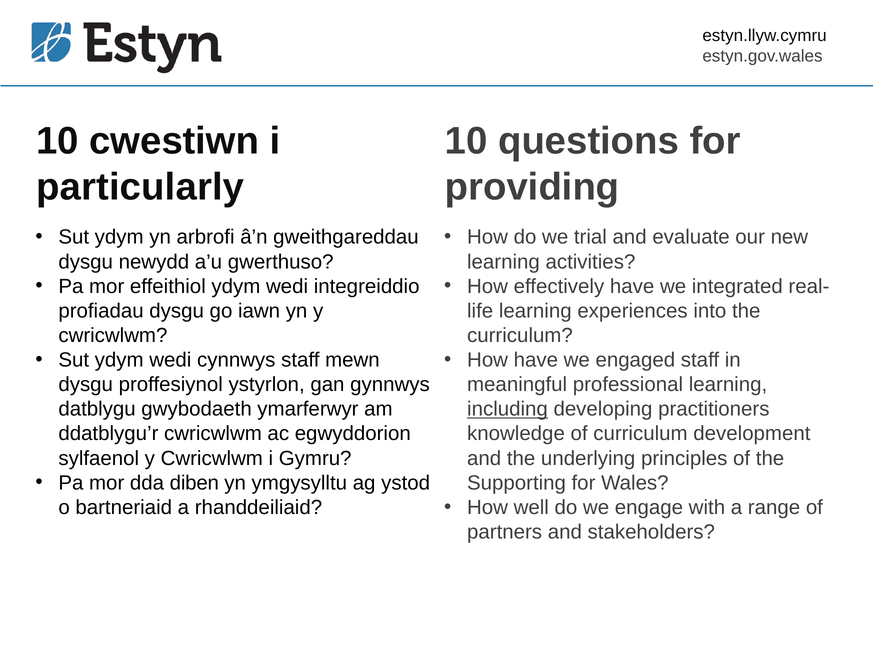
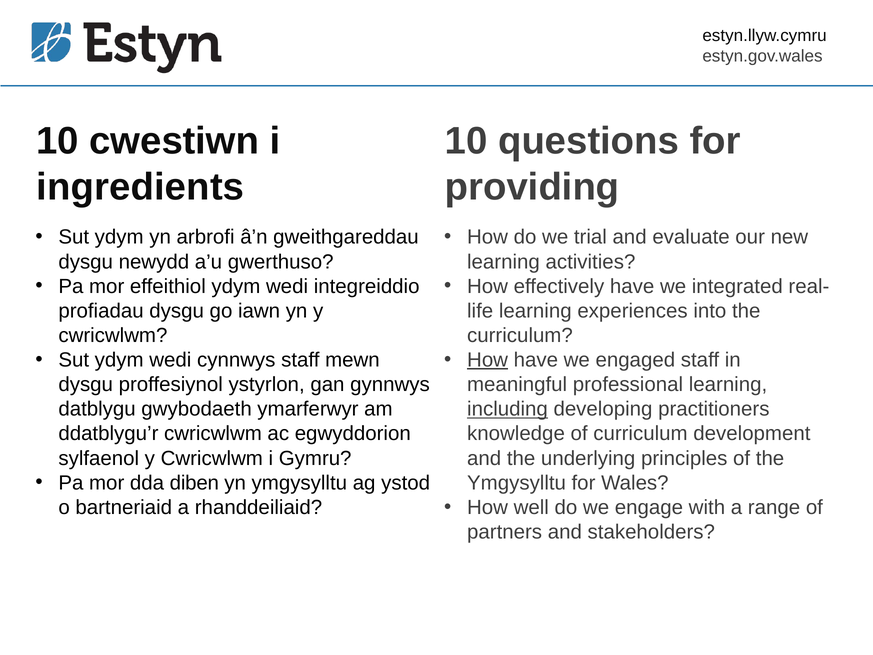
particularly: particularly -> ingredients (140, 187)
How underline: none -> present (488, 360)
Supporting: Supporting -> Ymgysylltu (517, 483)
